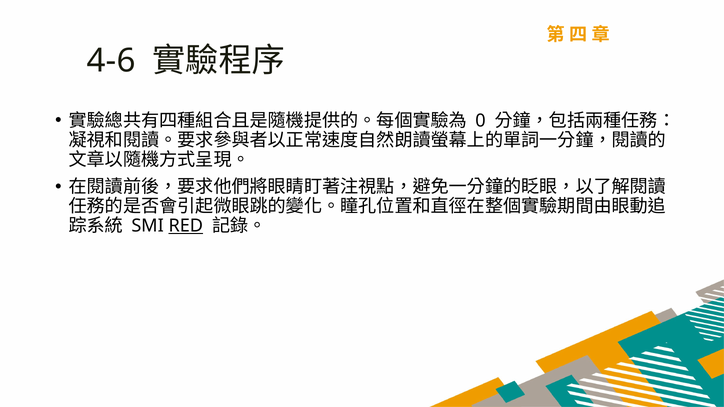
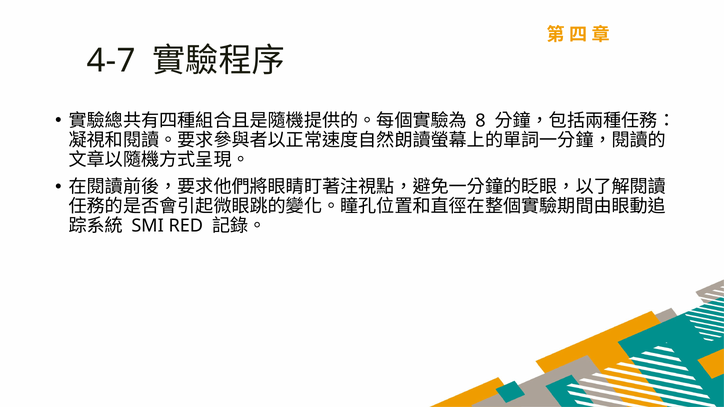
4-6: 4-6 -> 4-7 (111, 61)
0: 0 -> 8 (480, 121)
RED underline: present -> none (186, 226)
